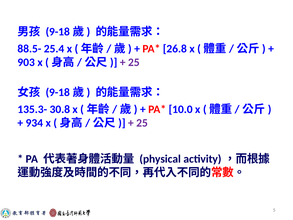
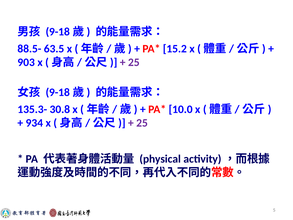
25.4: 25.4 -> 63.5 (54, 49)
26.8: 26.8 -> 15.2 (175, 49)
